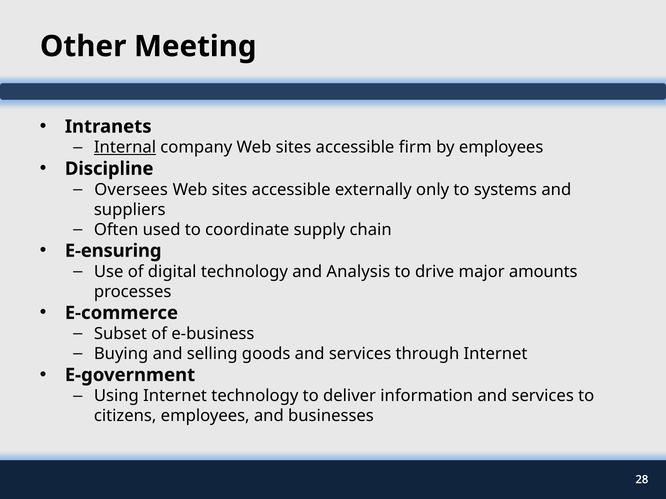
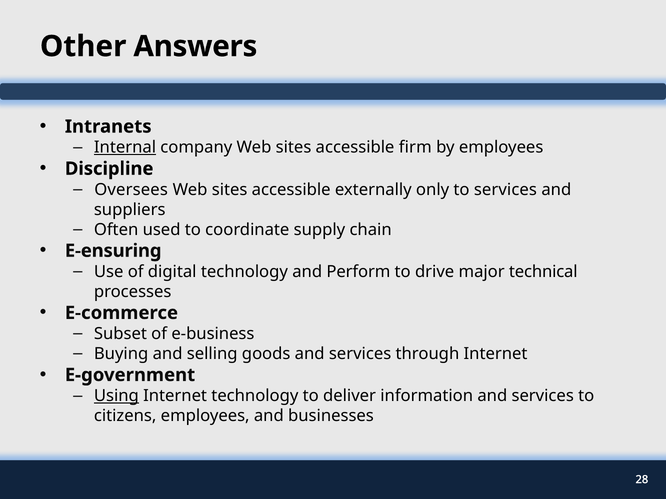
Meeting: Meeting -> Answers (195, 46)
to systems: systems -> services (505, 190)
Analysis: Analysis -> Perform (358, 272)
amounts: amounts -> technical (543, 272)
Using underline: none -> present (116, 396)
